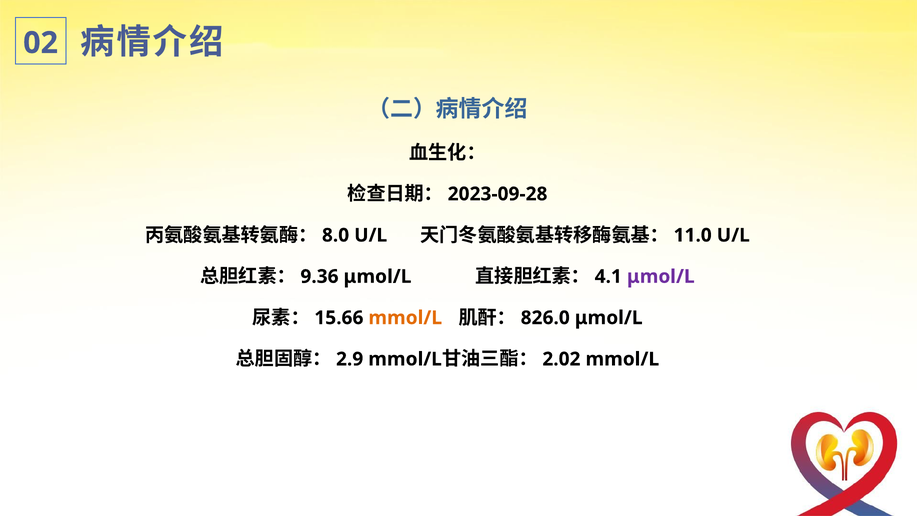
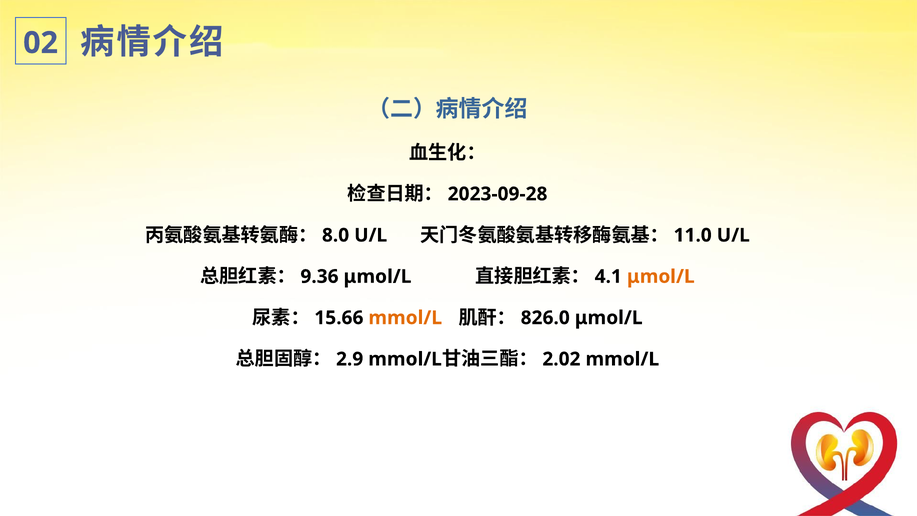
μmol/L colour: purple -> orange (661, 276)
